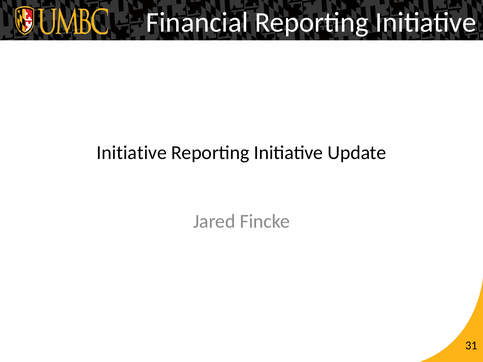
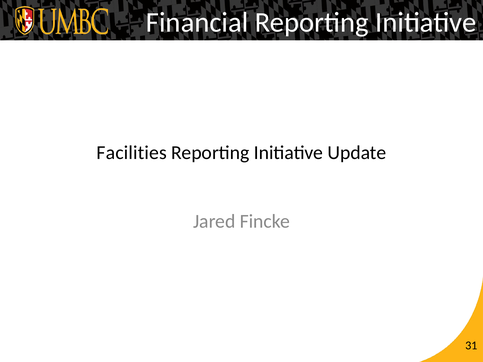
Initiative: Initiative -> Facilities (132, 153)
